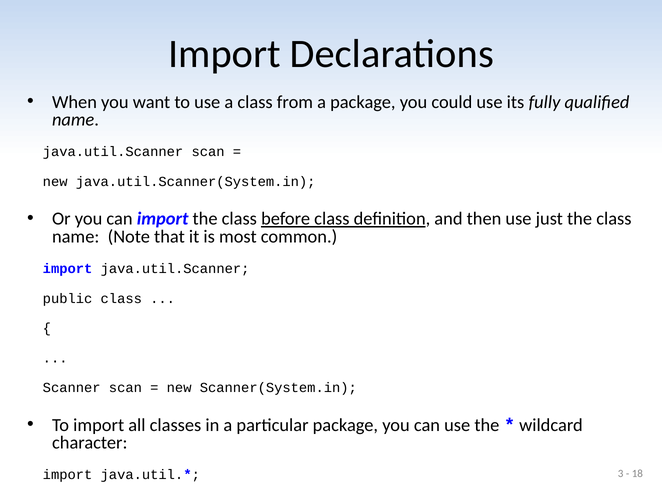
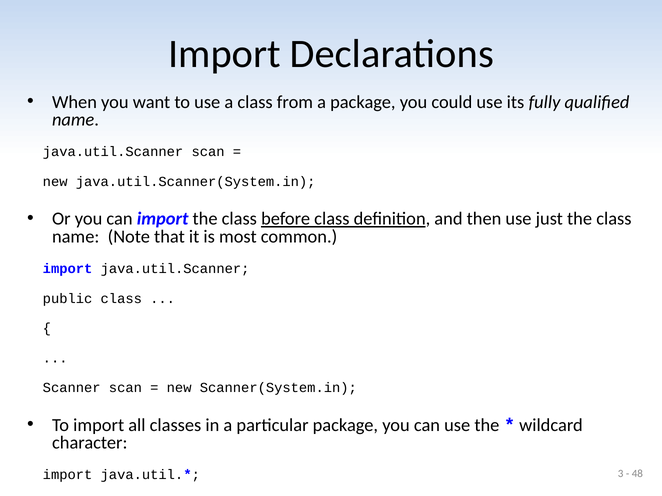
18: 18 -> 48 (637, 474)
